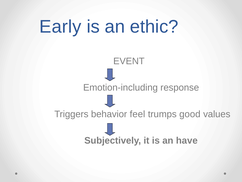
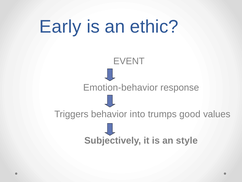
Emotion-including: Emotion-including -> Emotion-behavior (120, 87)
feel: feel -> into (137, 114)
have: have -> style (187, 140)
